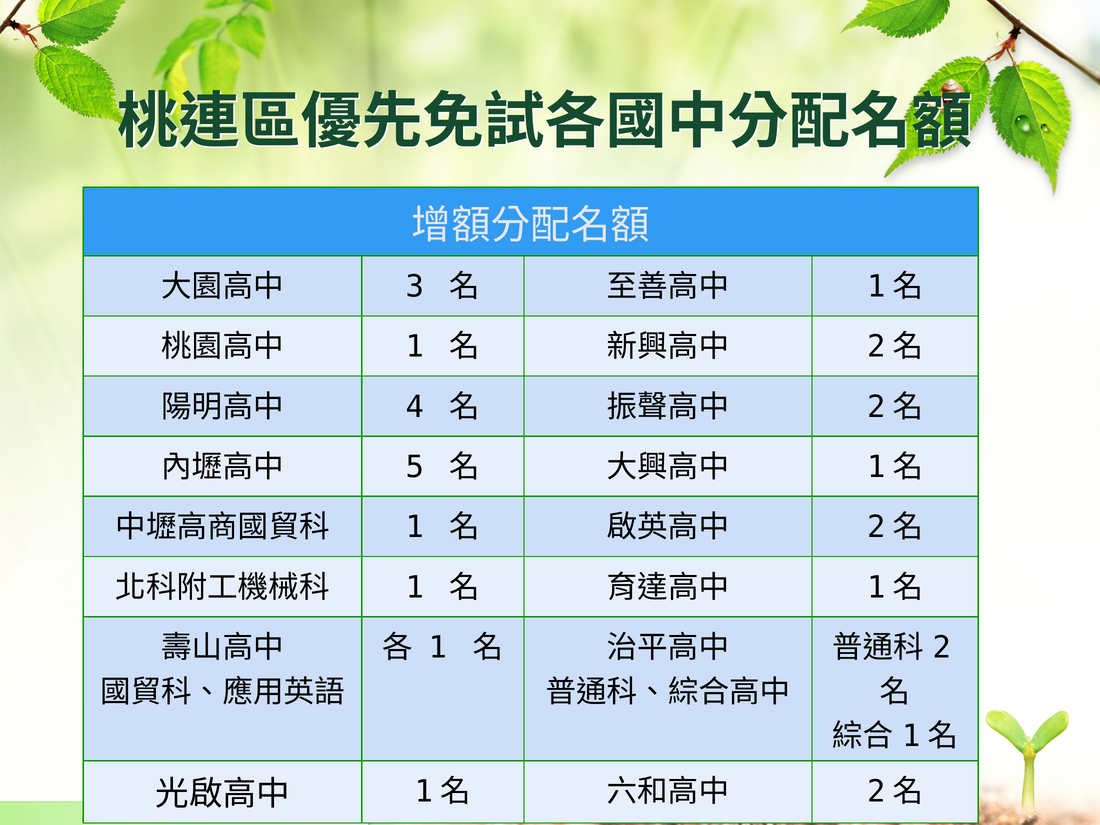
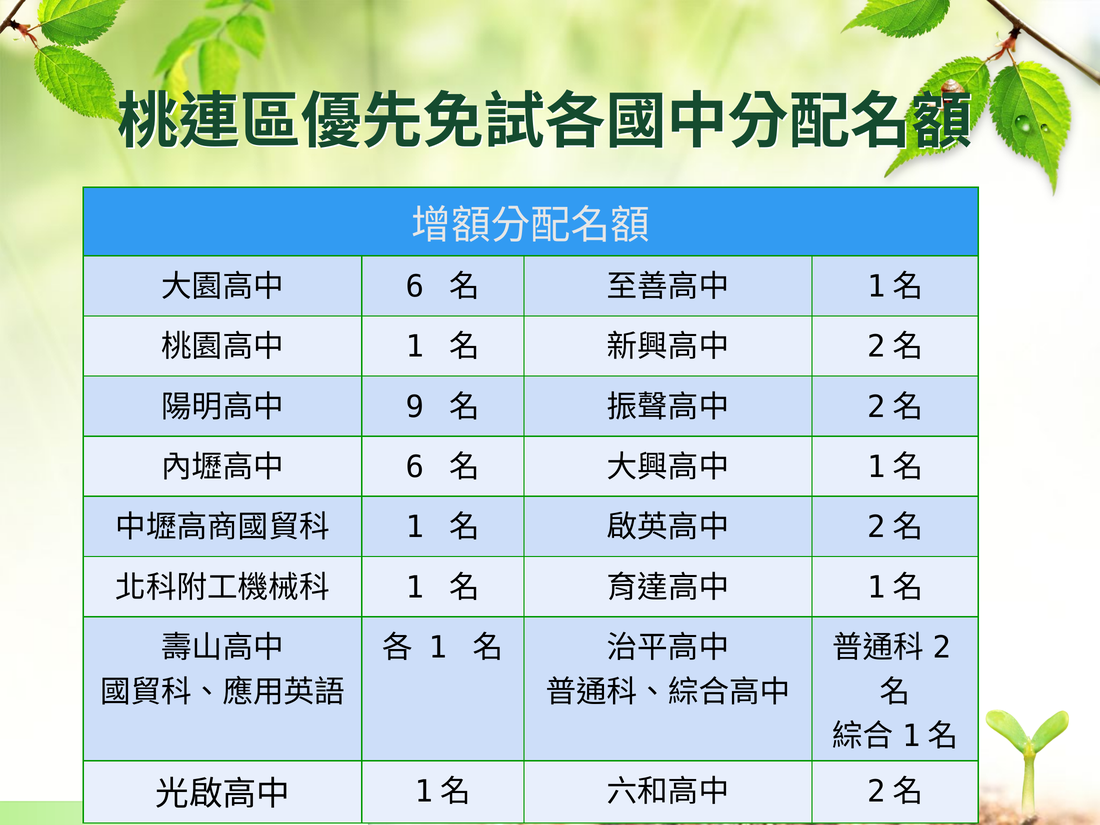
3: 3 -> 6 (415, 287)
4: 4 -> 9 (415, 407)
5: 5 -> 6 (415, 467)
